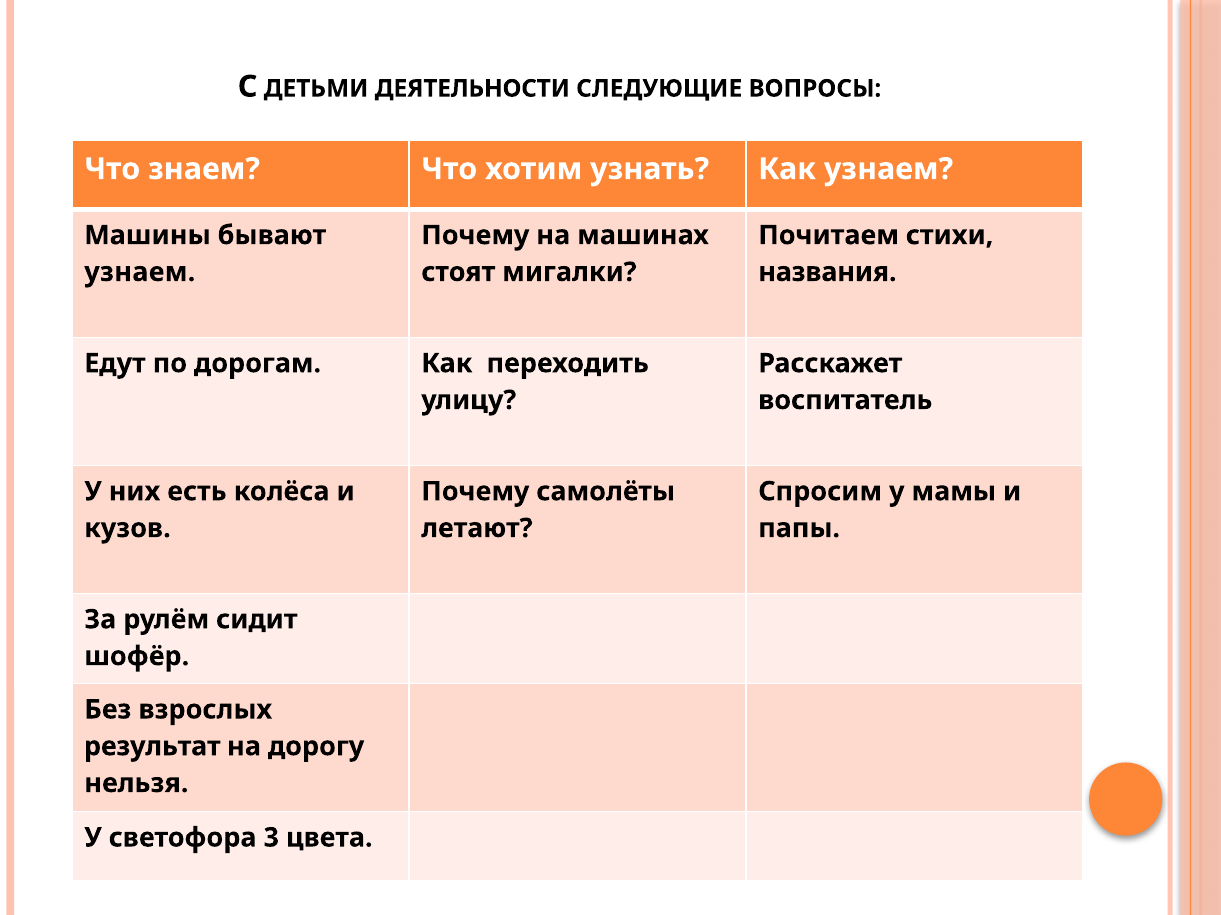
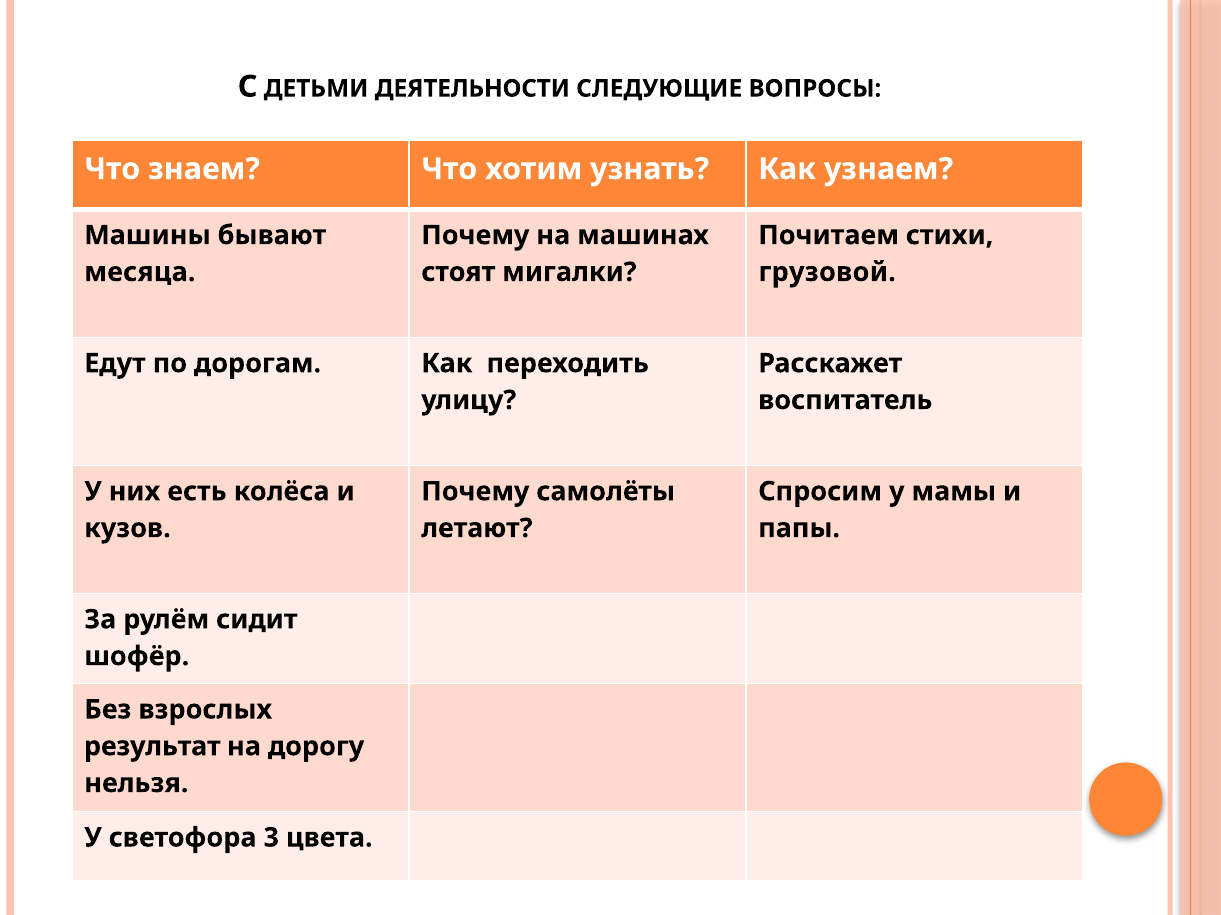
узнаем: узнаем -> месяца (140, 272)
названия: названия -> грузовой (827, 272)
